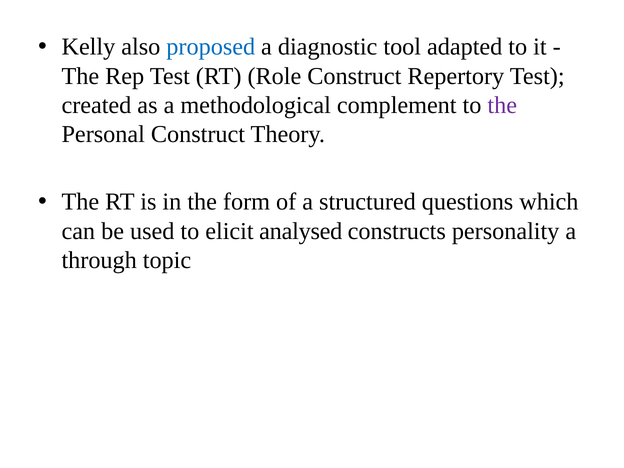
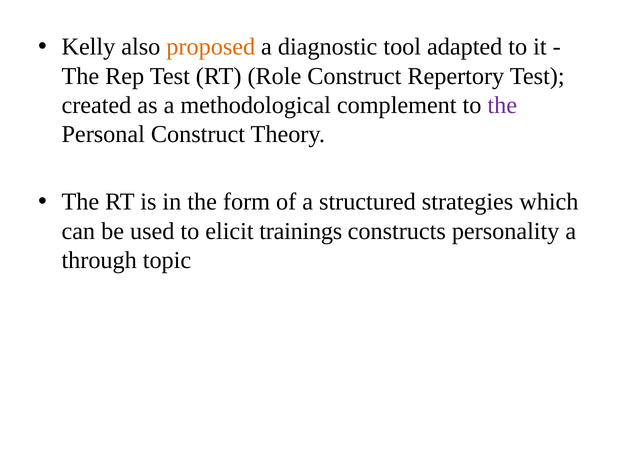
proposed colour: blue -> orange (211, 47)
questions: questions -> strategies (468, 202)
analysed: analysed -> trainings (301, 231)
